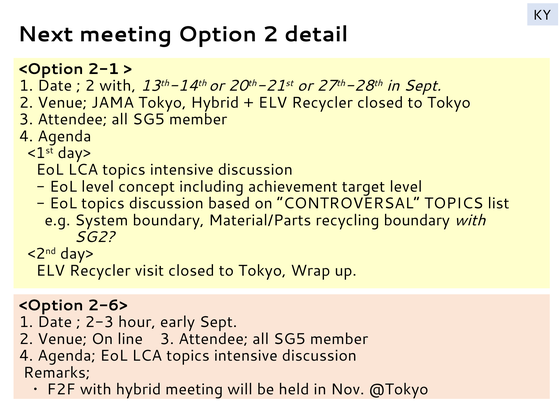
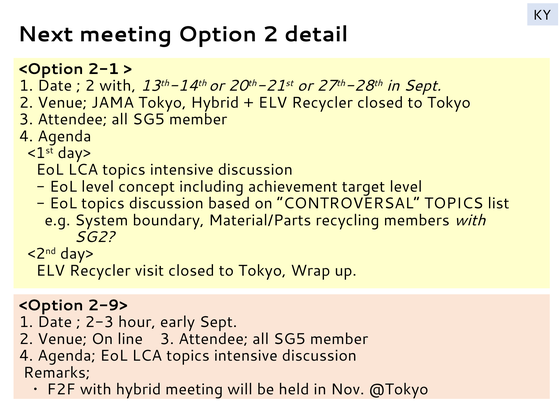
recycling boundary: boundary -> members (417, 220)
2-6>: 2-6> -> 2-9> (108, 305)
